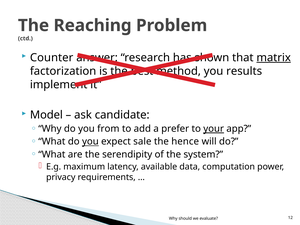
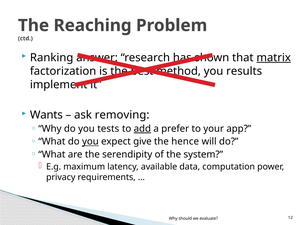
Counter: Counter -> Ranking (52, 58)
Model: Model -> Wants (46, 115)
candidate: candidate -> removing (122, 115)
from: from -> tests (108, 129)
add underline: none -> present (142, 129)
your underline: present -> none (214, 129)
sale: sale -> give (142, 142)
